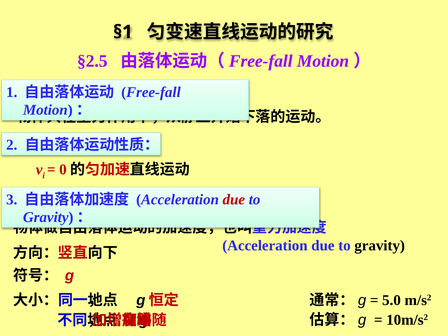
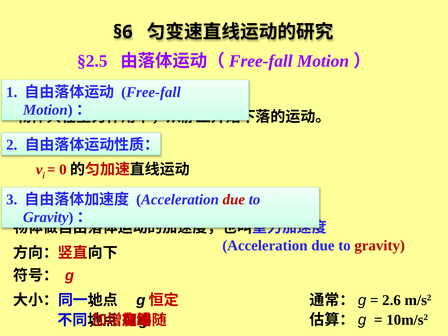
§1: §1 -> §6 (123, 32)
gravity colour: black -> red (380, 246)
5.0: 5.0 -> 2.6 (391, 300)
